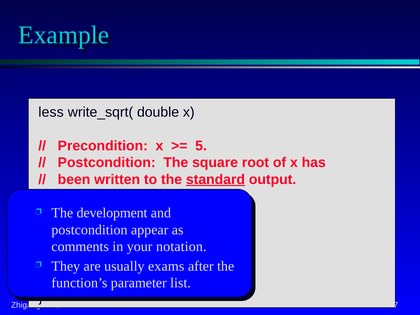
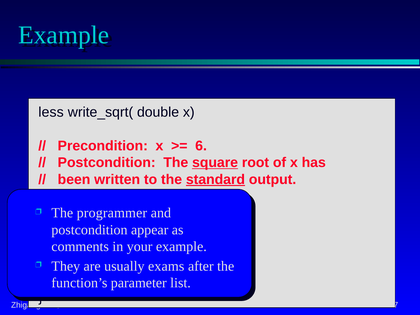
5: 5 -> 6 (201, 146)
square underline: none -> present (215, 163)
development: development -> programmer (112, 213)
your notation: notation -> example (181, 247)
